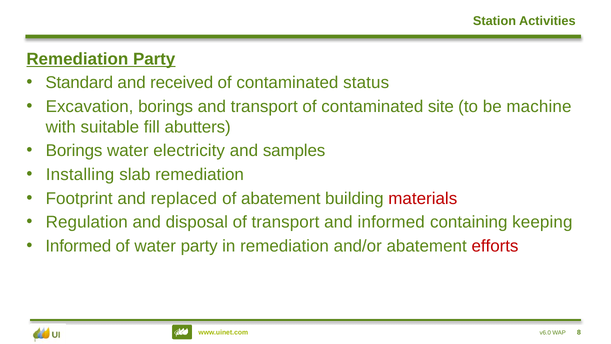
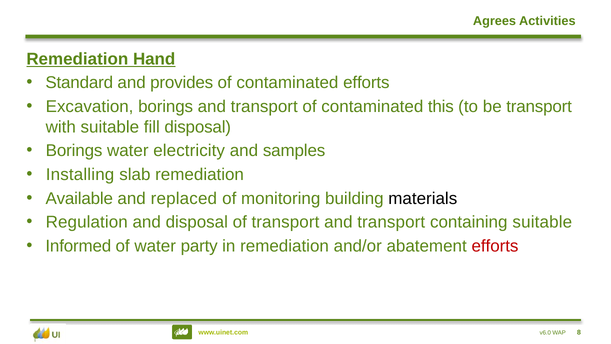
Station: Station -> Agrees (494, 21)
Remediation Party: Party -> Hand (154, 59)
received: received -> provides (182, 83)
contaminated status: status -> efforts (366, 83)
site: site -> this (441, 107)
be machine: machine -> transport (539, 107)
fill abutters: abutters -> disposal (198, 127)
Footprint: Footprint -> Available (79, 198)
of abatement: abatement -> monitoring (281, 198)
materials colour: red -> black (423, 198)
informed: informed -> transport (391, 222)
containing keeping: keeping -> suitable (542, 222)
